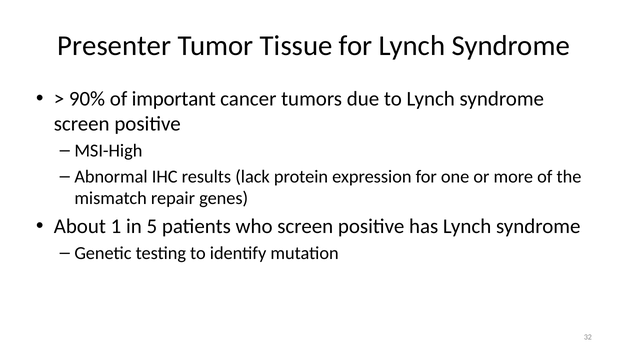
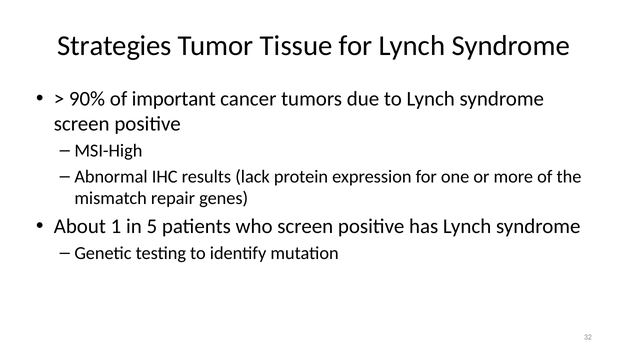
Presenter: Presenter -> Strategies (114, 46)
